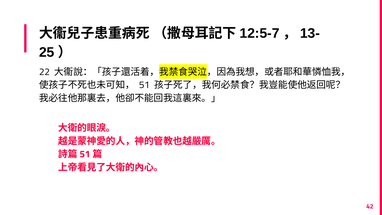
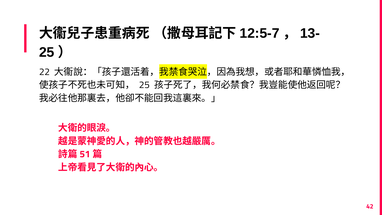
51: 51 -> 25 (144, 85)
